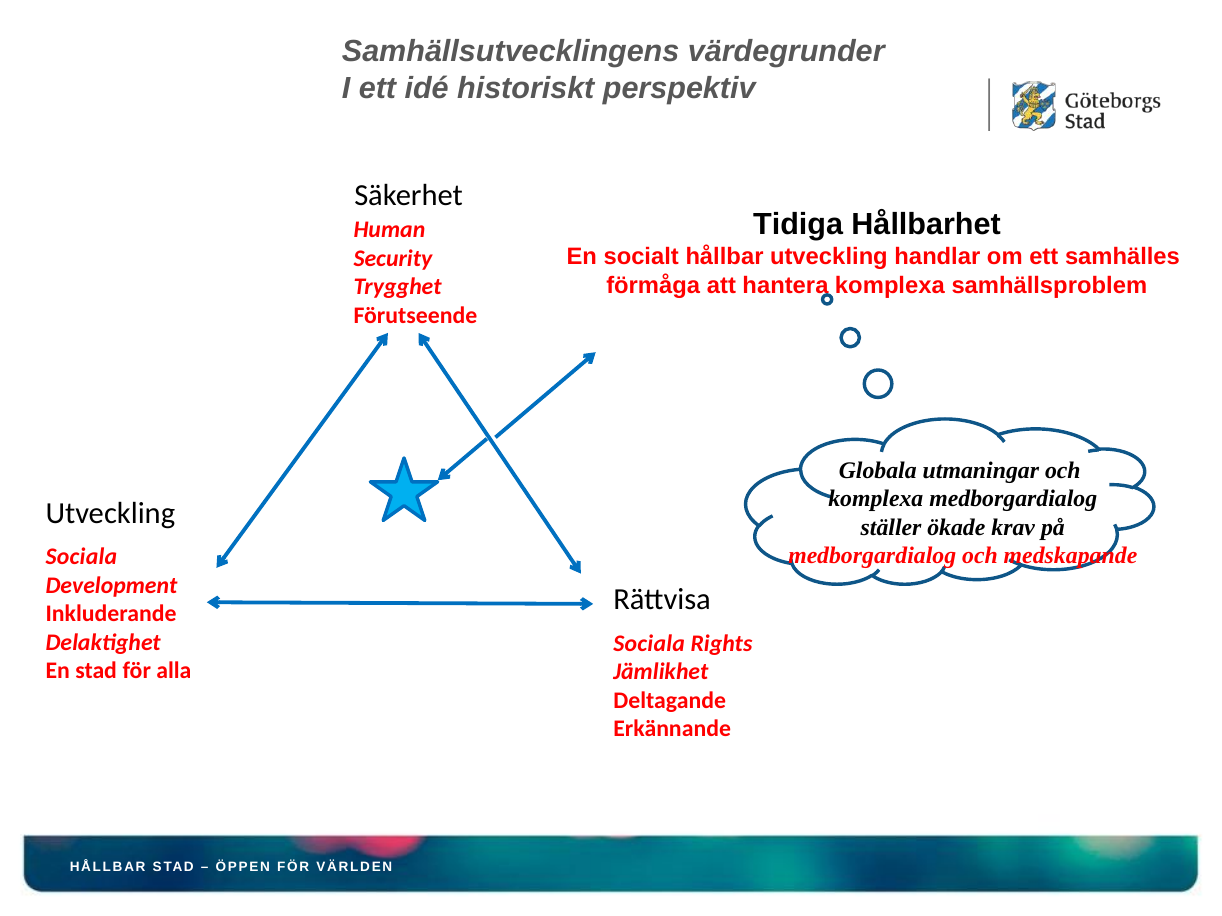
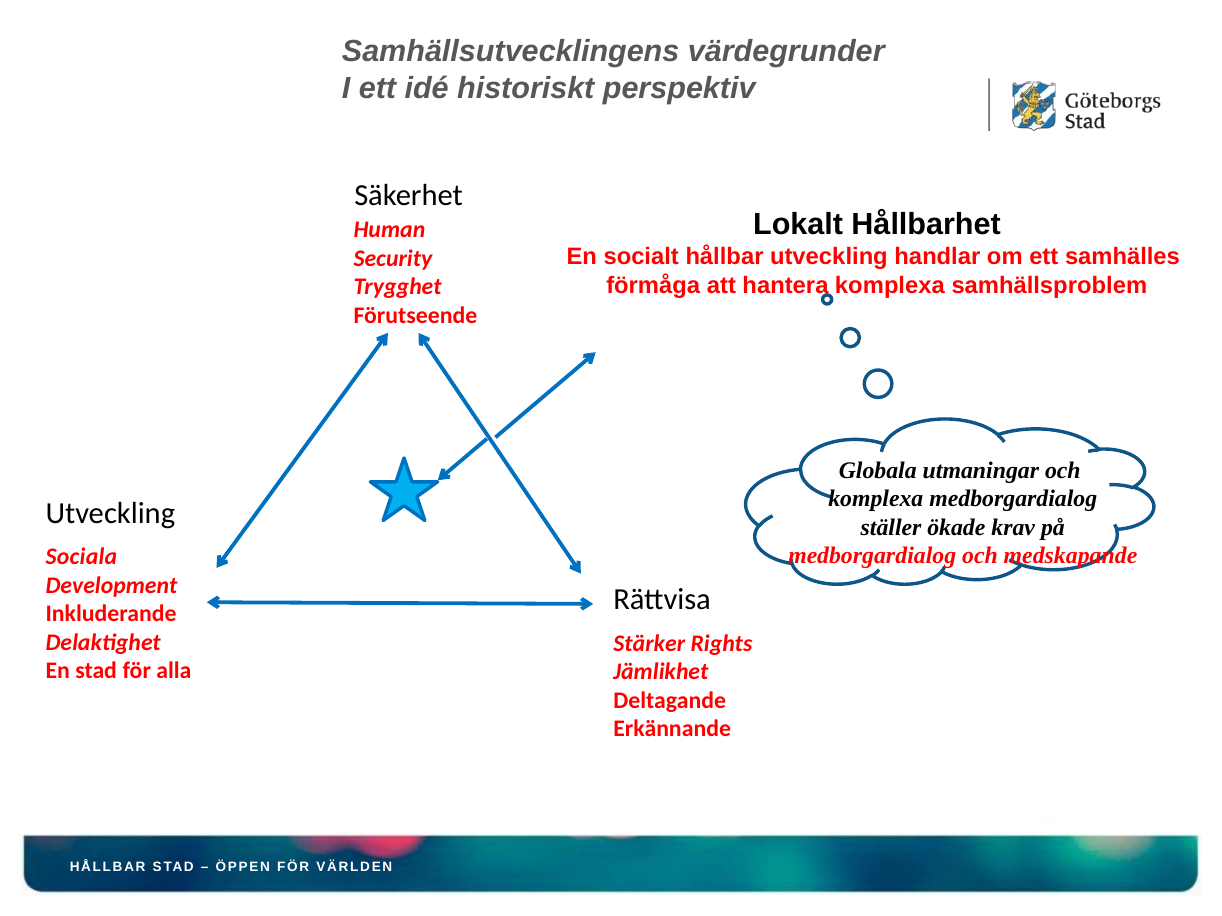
Tidiga: Tidiga -> Lokalt (798, 225)
Sociala: Sociala -> Stärker (649, 644)
